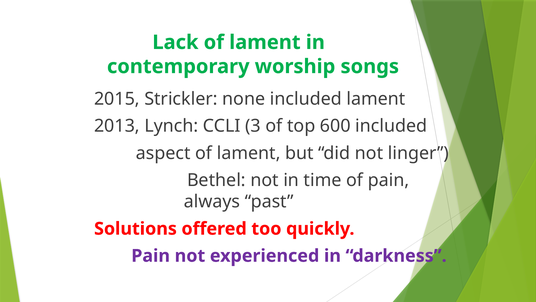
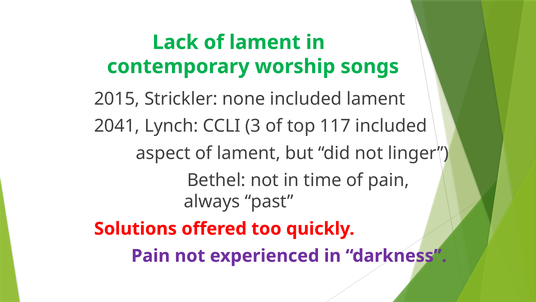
2013: 2013 -> 2041 (117, 126)
600: 600 -> 117 (335, 126)
